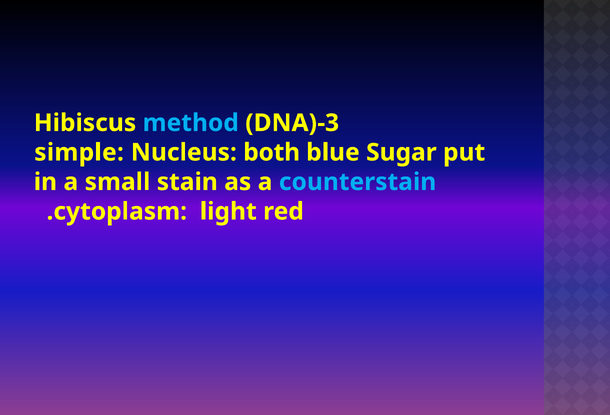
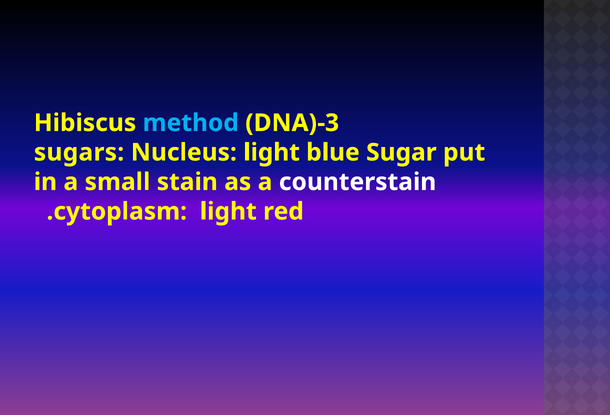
simple: simple -> sugars (79, 152)
Nucleus both: both -> light (272, 152)
counterstain colour: light blue -> white (358, 182)
